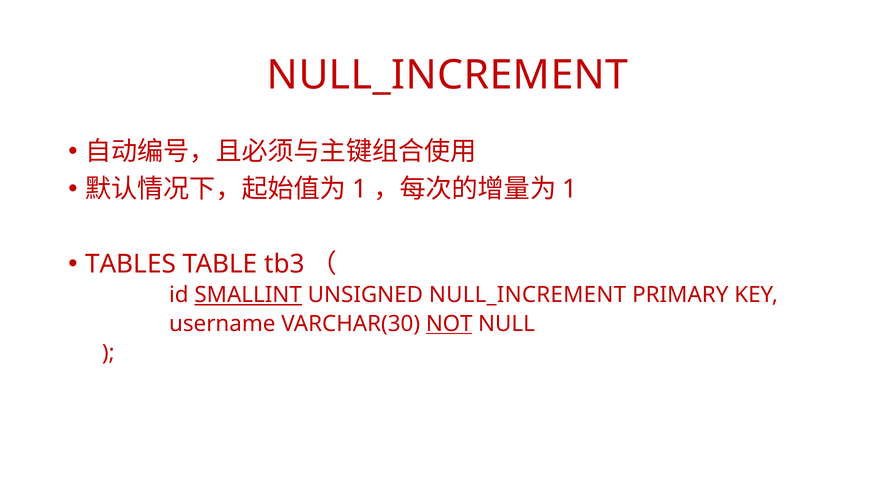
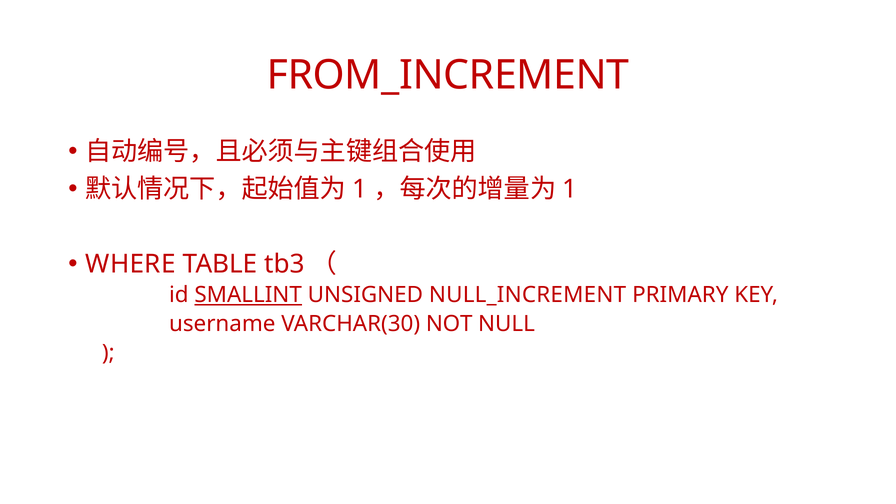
NULL_INCREMENT: NULL_INCREMENT -> FROM_INCREMENT (448, 75)
TABLES: TABLES -> WHERE (131, 264)
NOT underline: present -> none (449, 324)
